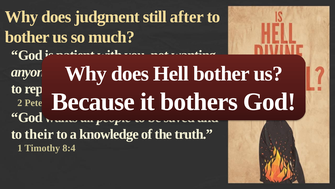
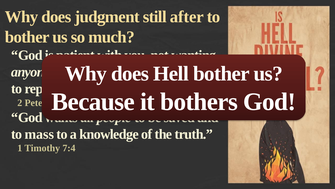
their: their -> mass (39, 134)
8:4: 8:4 -> 7:4 (69, 148)
